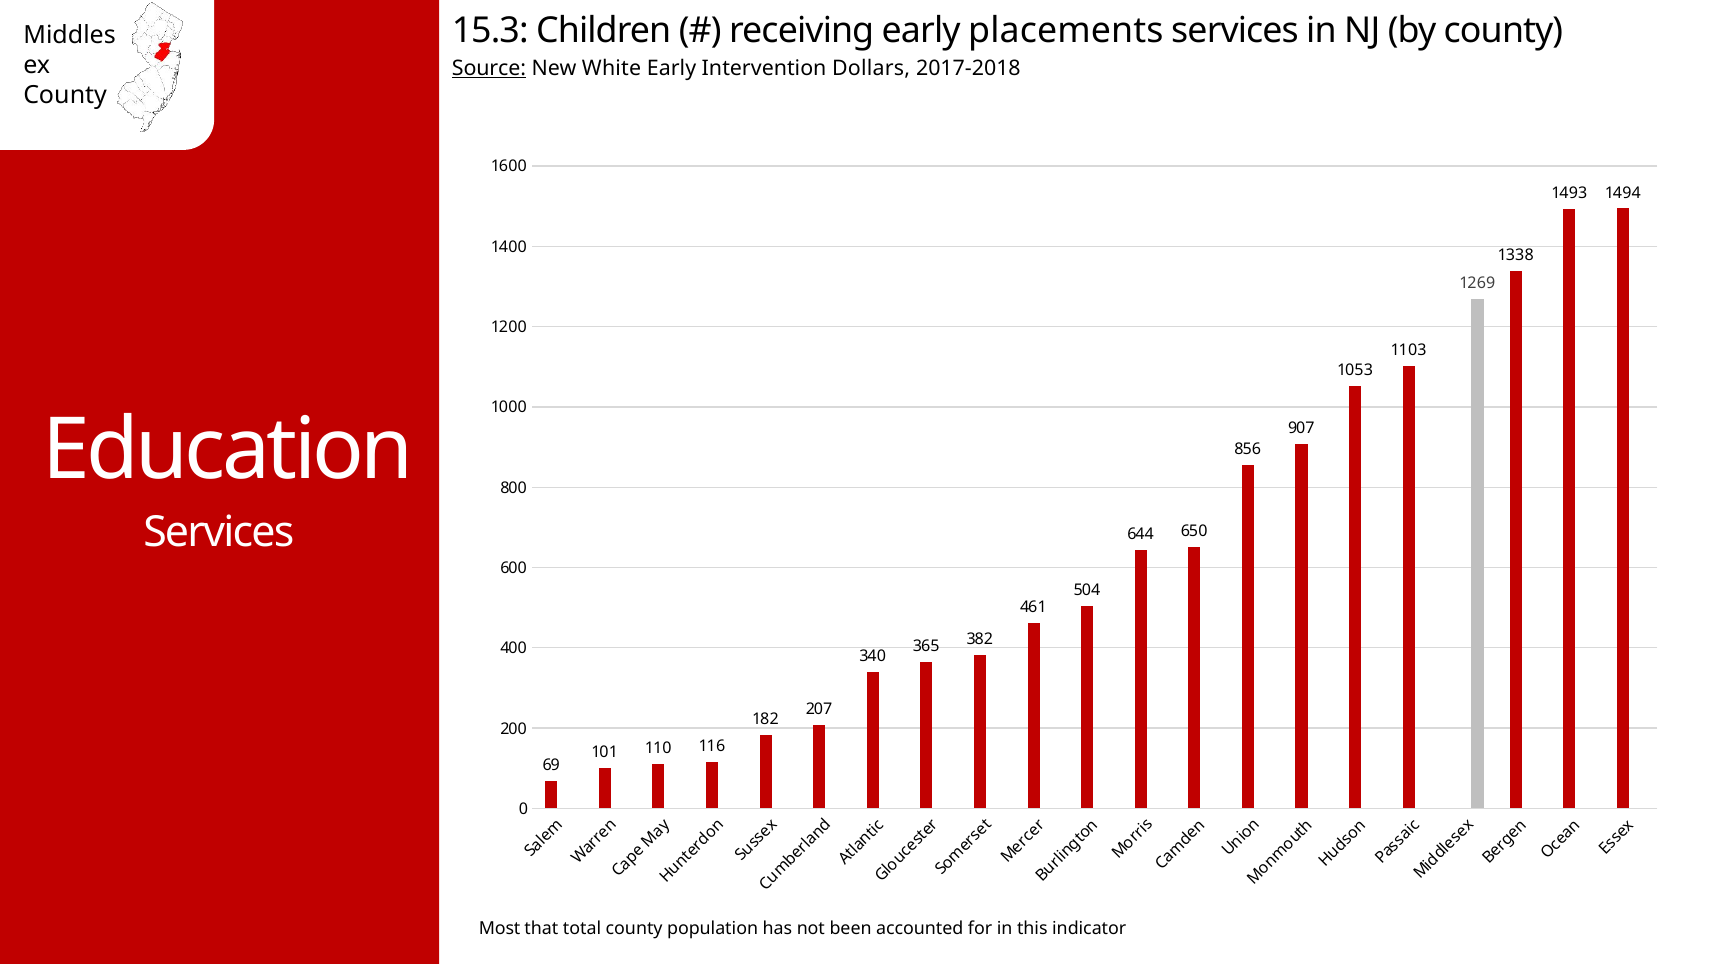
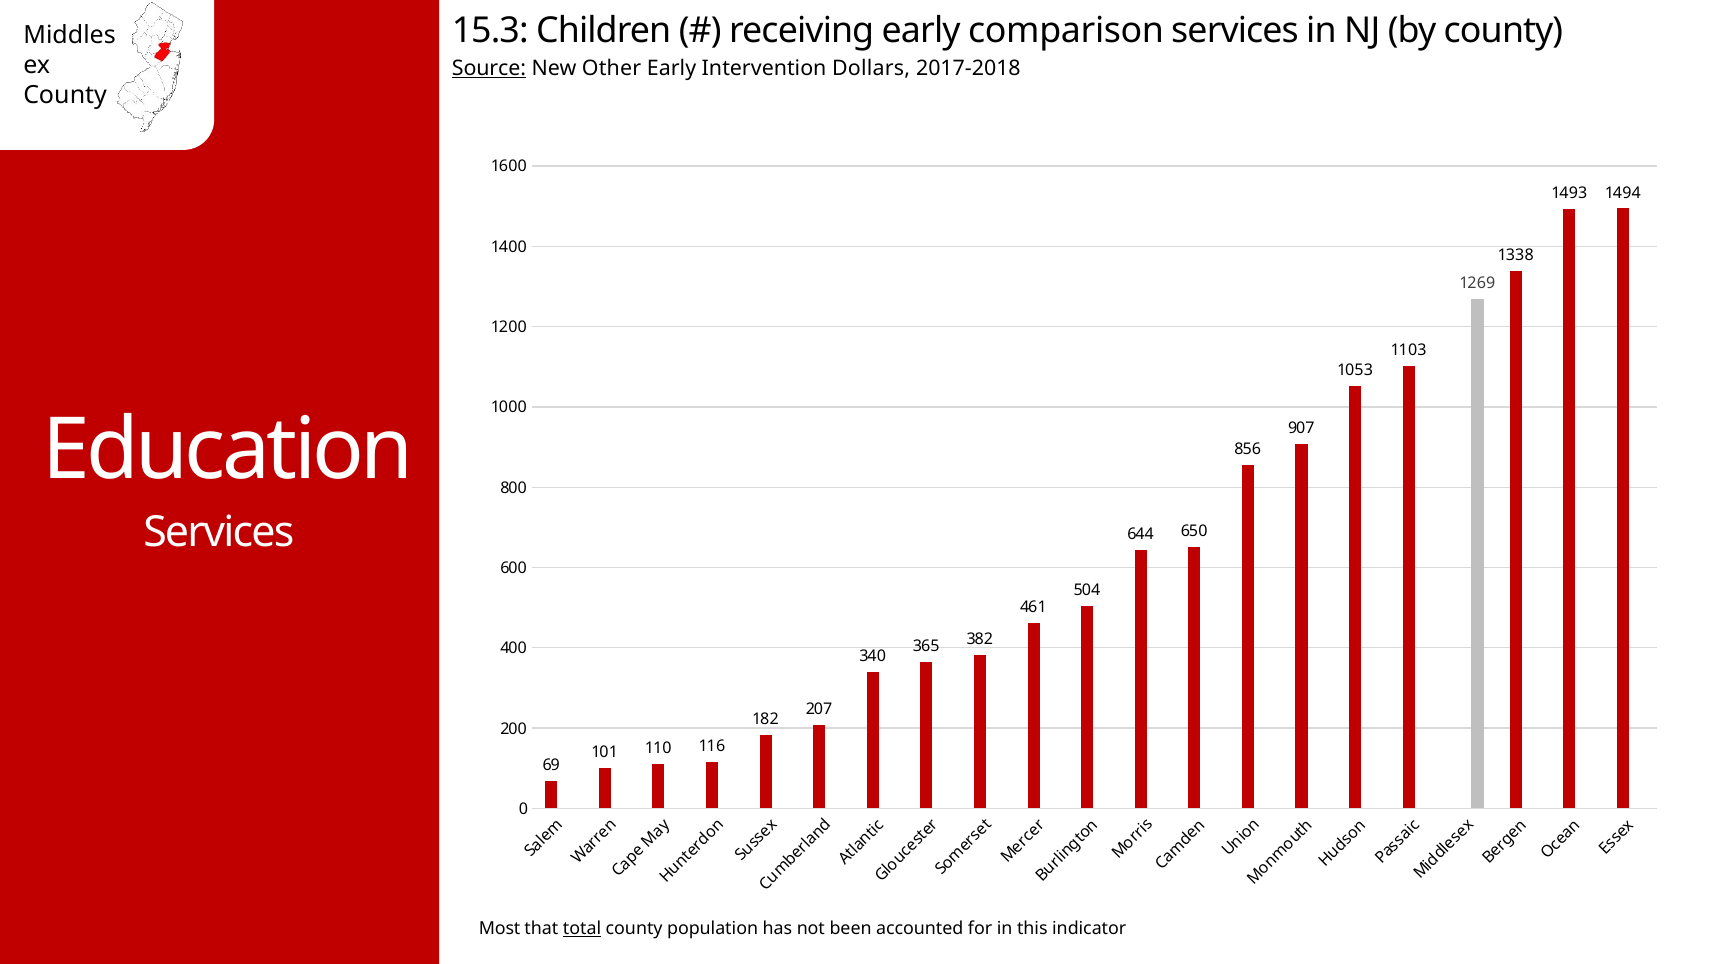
placements: placements -> comparison (1066, 30)
White: White -> Other (612, 68)
total underline: none -> present (582, 929)
